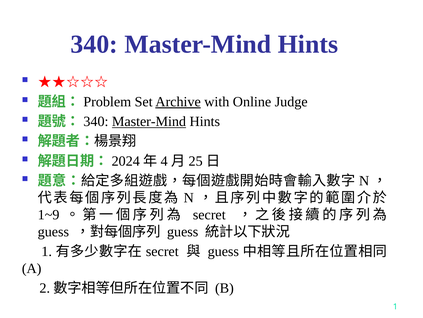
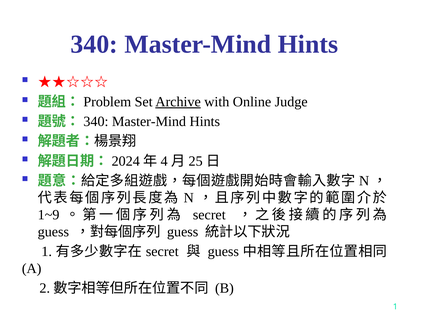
Master-Mind underline: present -> none (149, 121)
